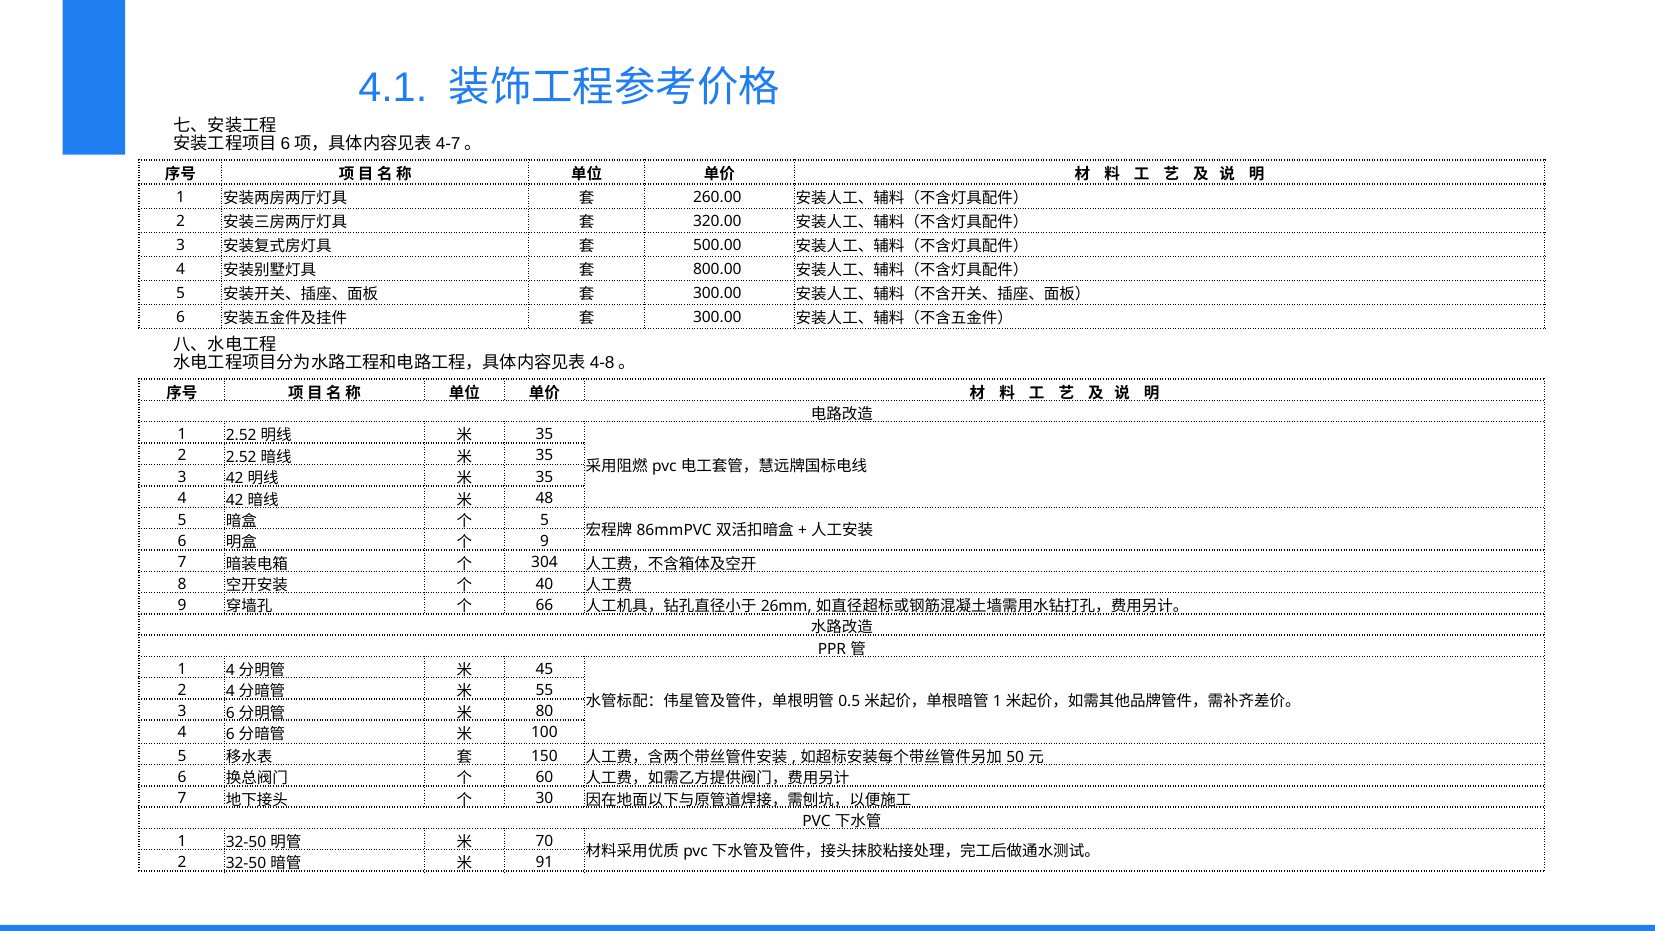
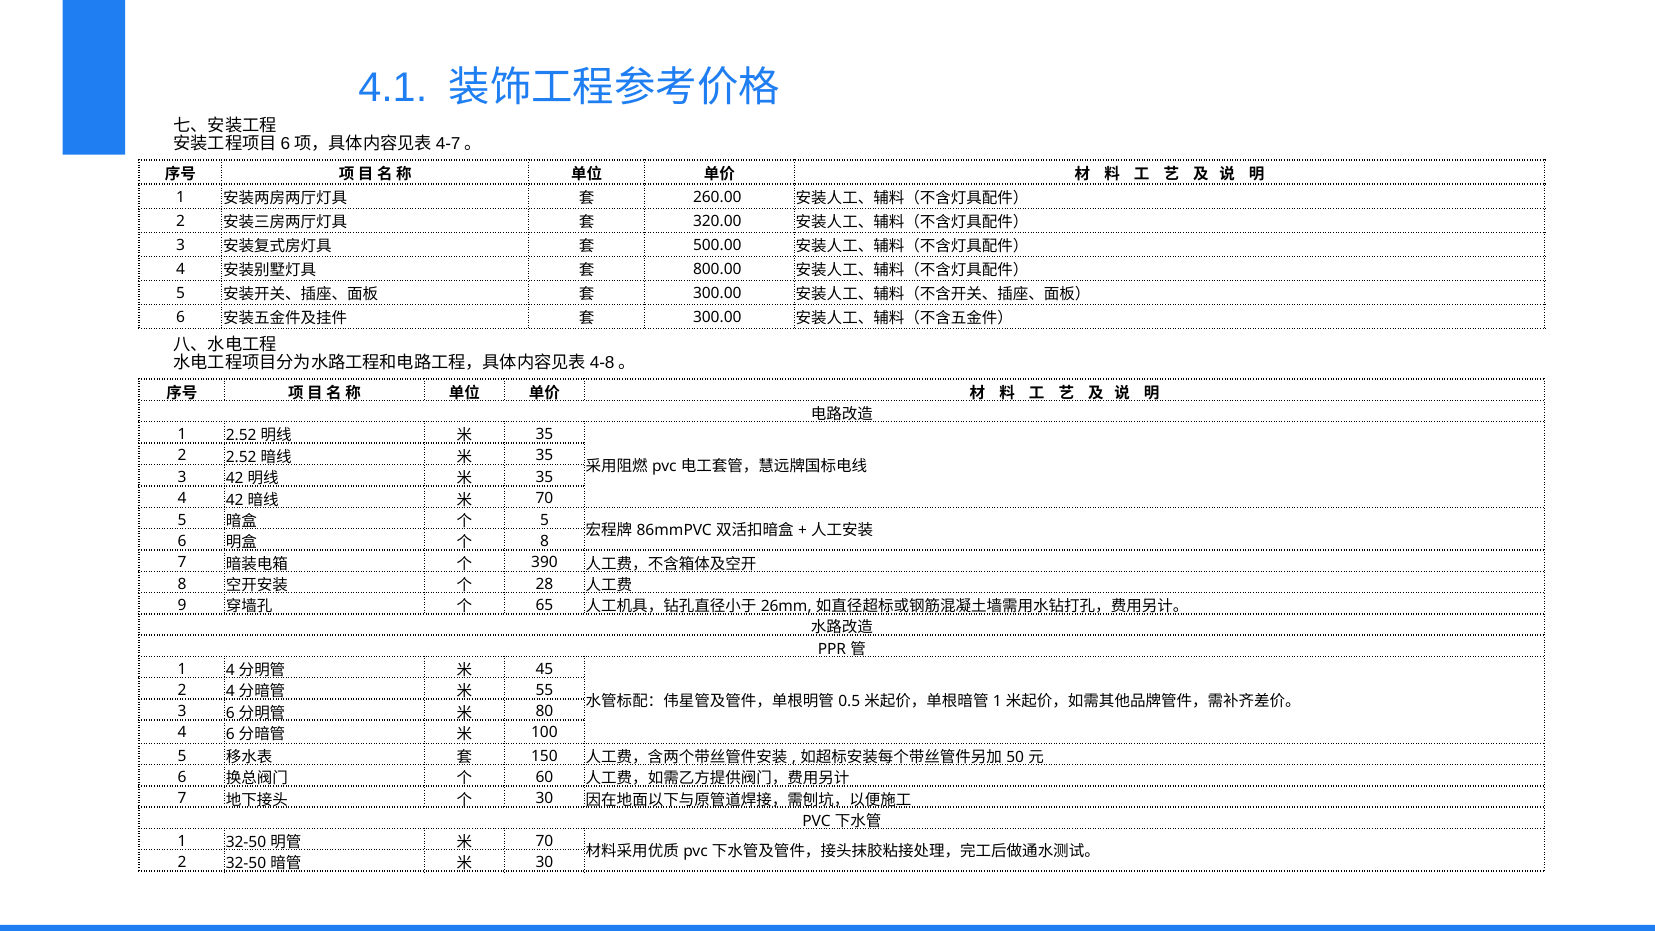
48: 48 -> 70 (544, 499)
9: 9 -> 8 (545, 541)
304: 304 -> 390 (544, 563)
40: 40 -> 28 (544, 584)
66: 66 -> 65 (544, 605)
91: 91 -> 30 (544, 862)
